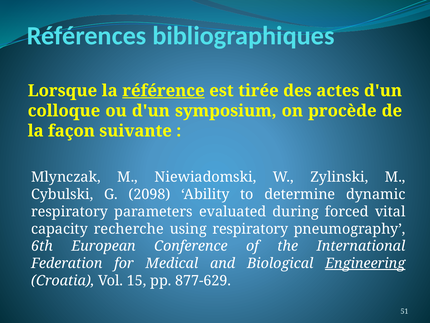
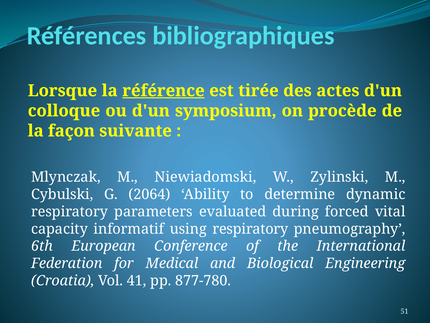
2098: 2098 -> 2064 (150, 194)
recherche: recherche -> informatif (129, 229)
Engineering underline: present -> none (365, 263)
15: 15 -> 41 (137, 280)
877-629: 877-629 -> 877-780 (203, 280)
